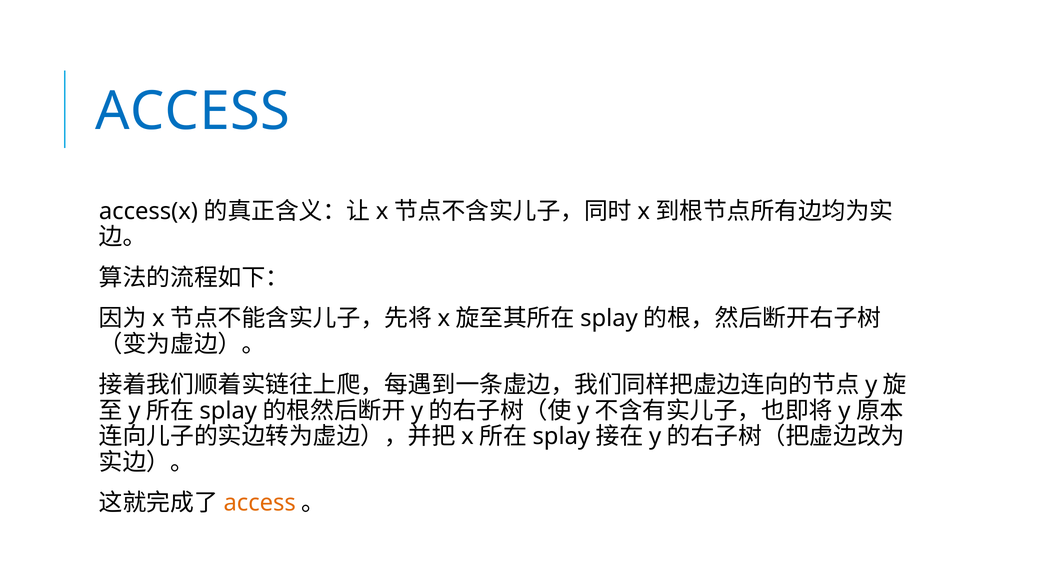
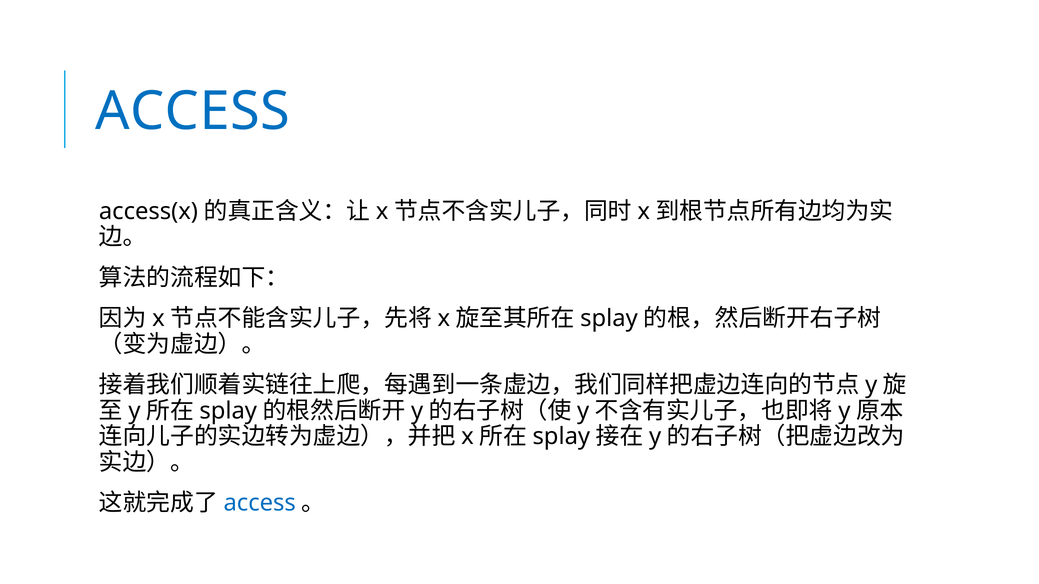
access colour: orange -> blue (260, 503)
